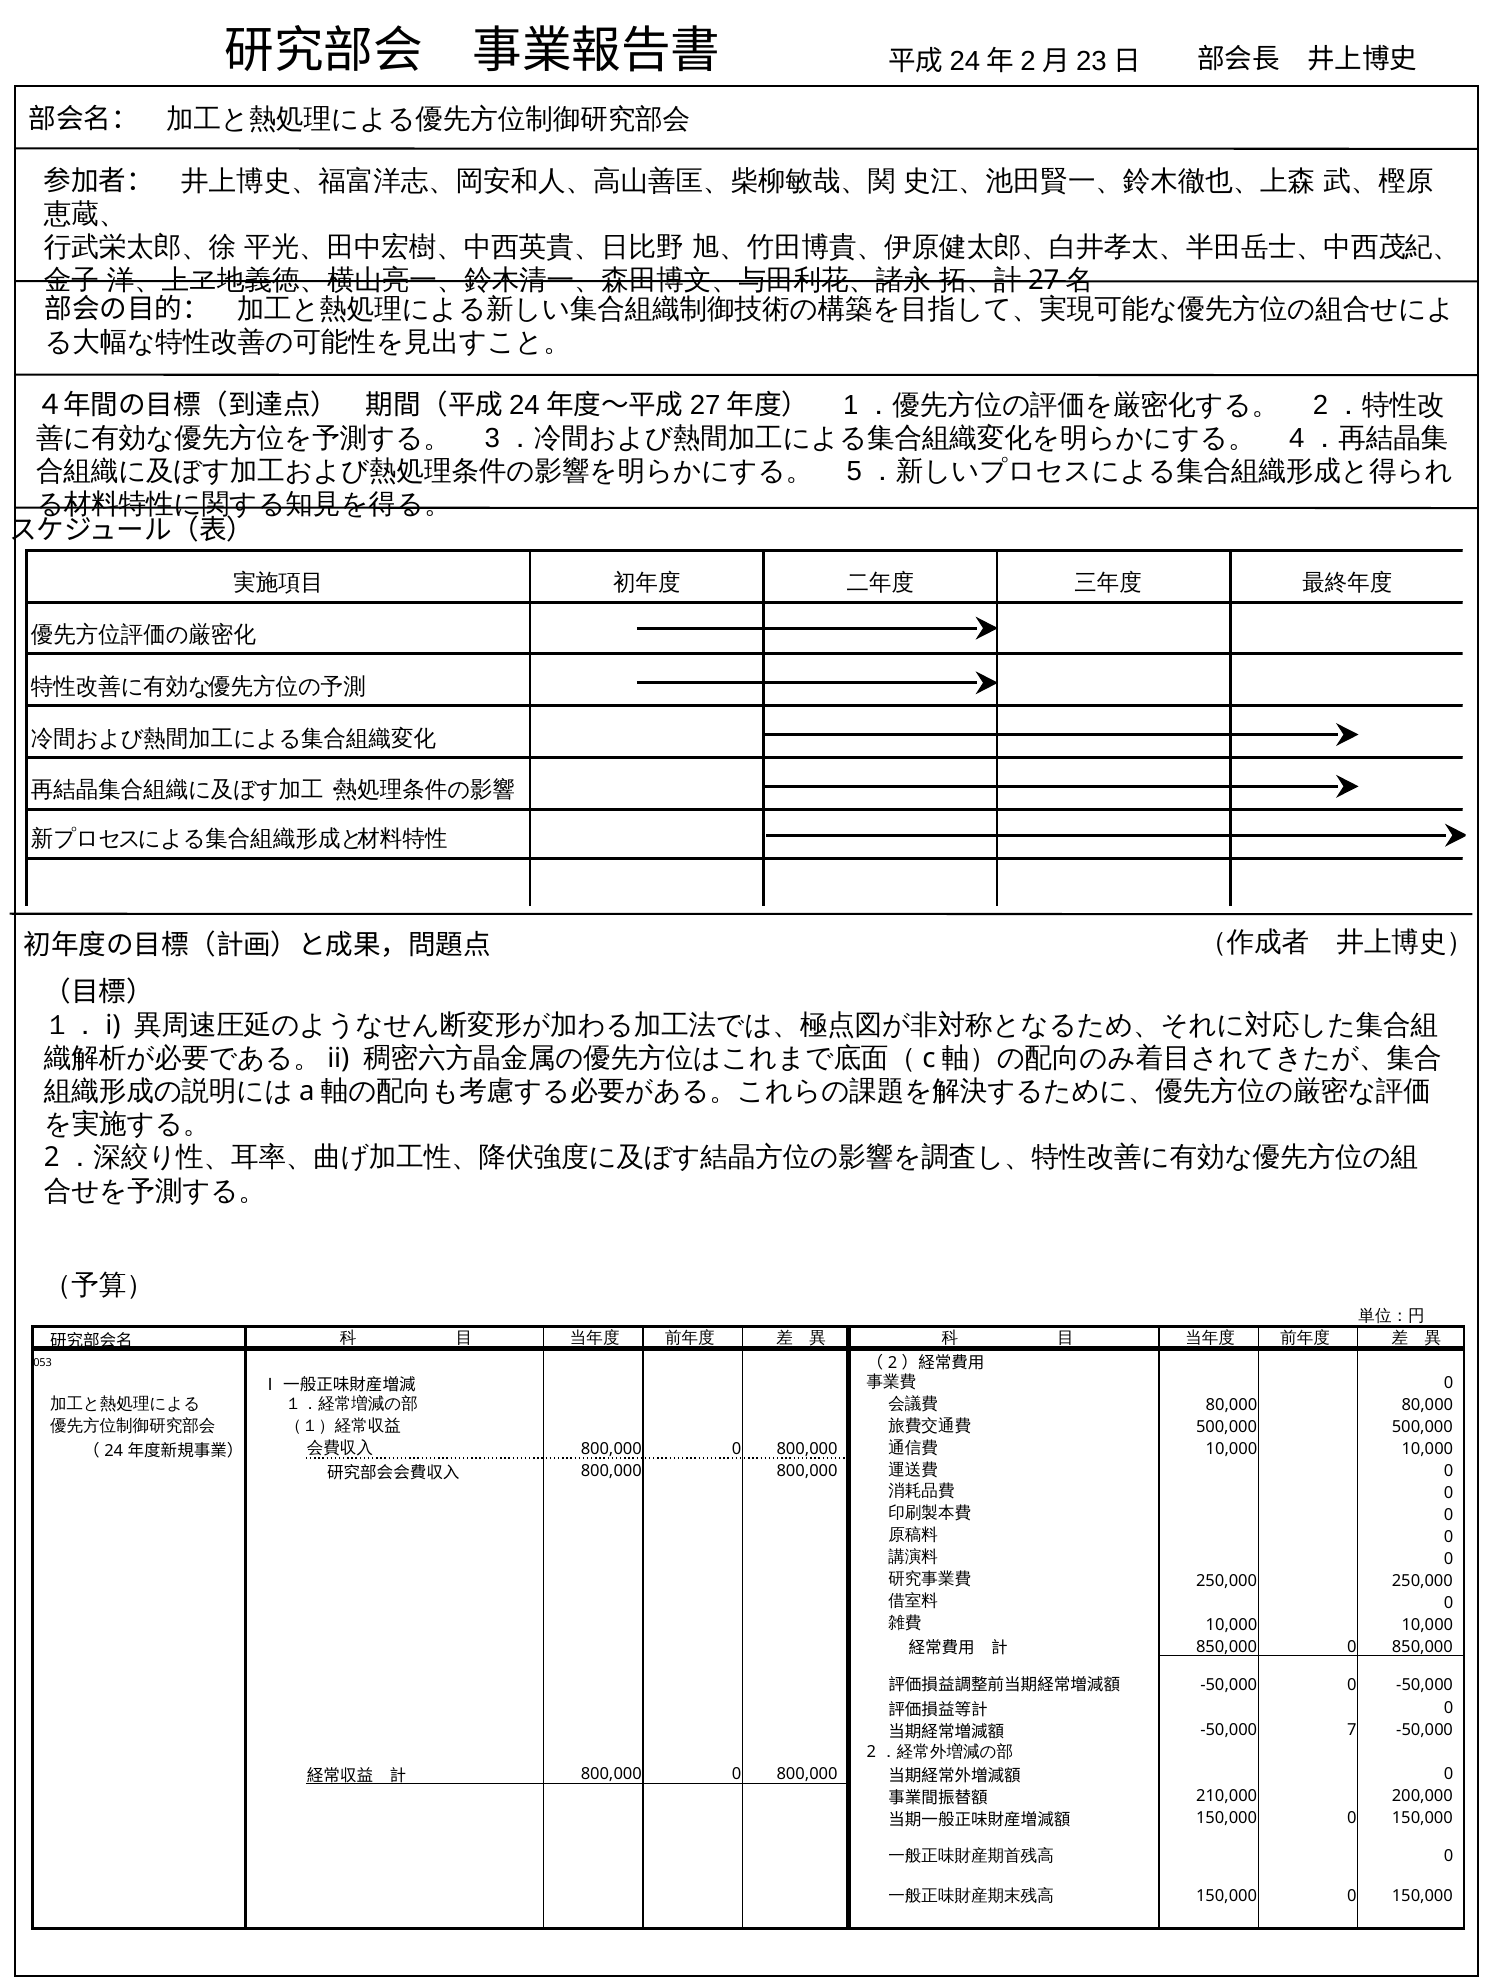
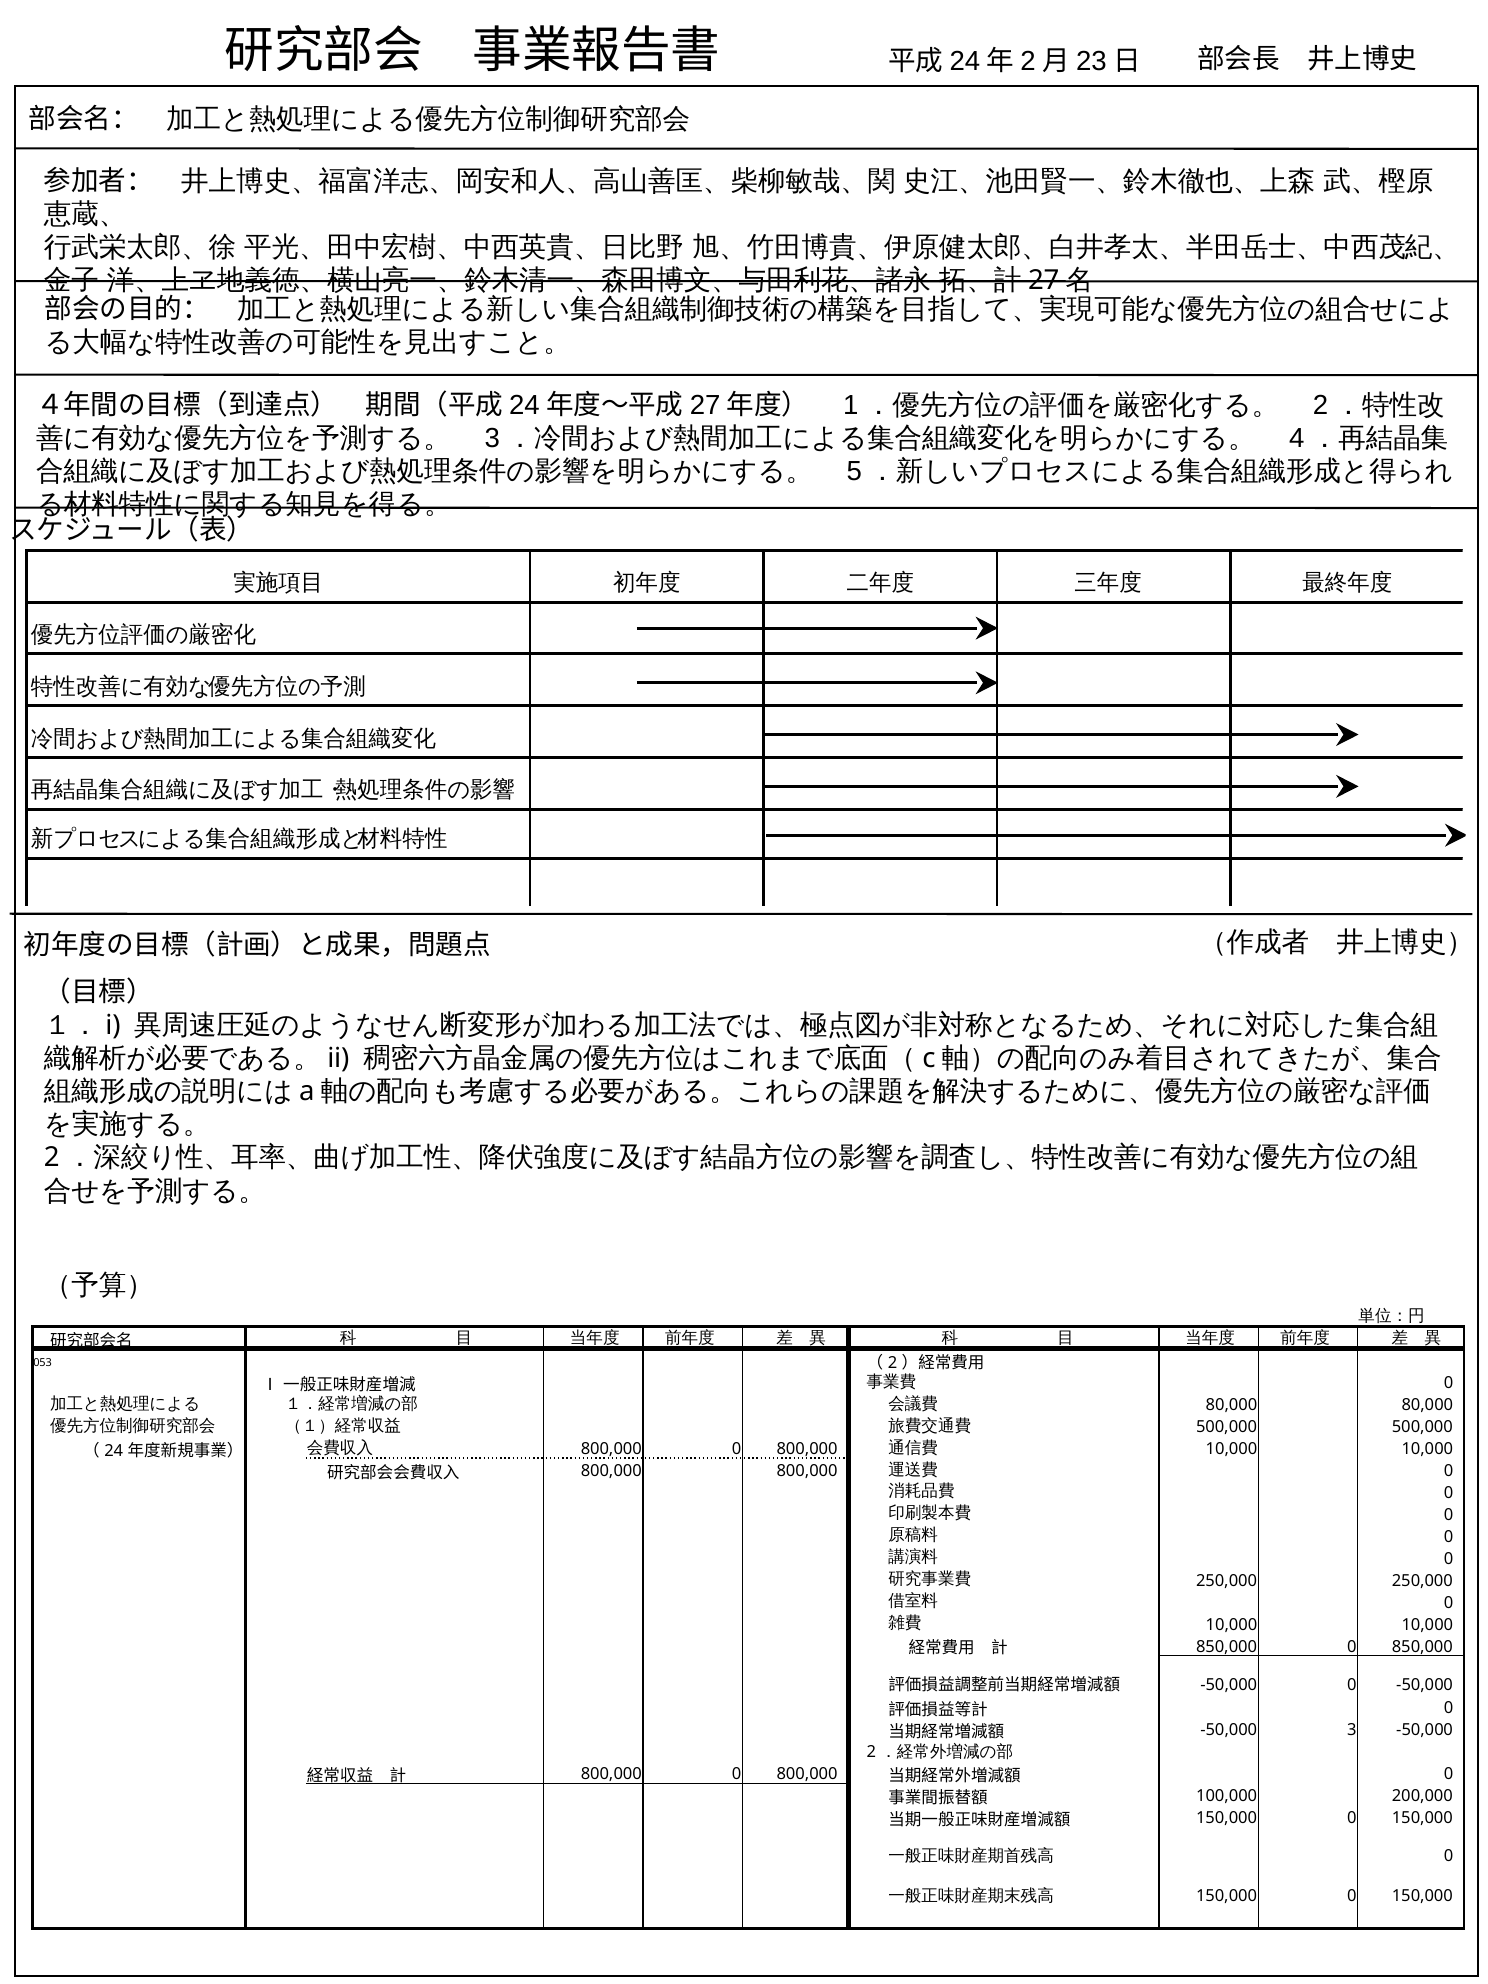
7: 7 -> 3 (1352, 1730)
210,000: 210,000 -> 100,000 (1227, 1796)
